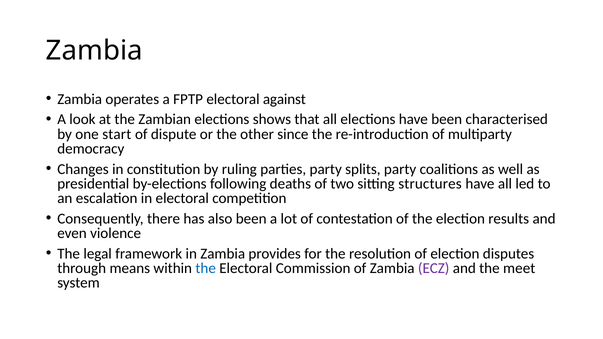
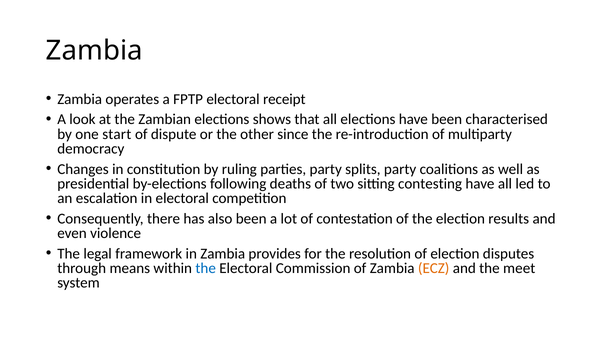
against: against -> receipt (284, 99)
structures: structures -> contesting (430, 184)
ECZ colour: purple -> orange (434, 268)
